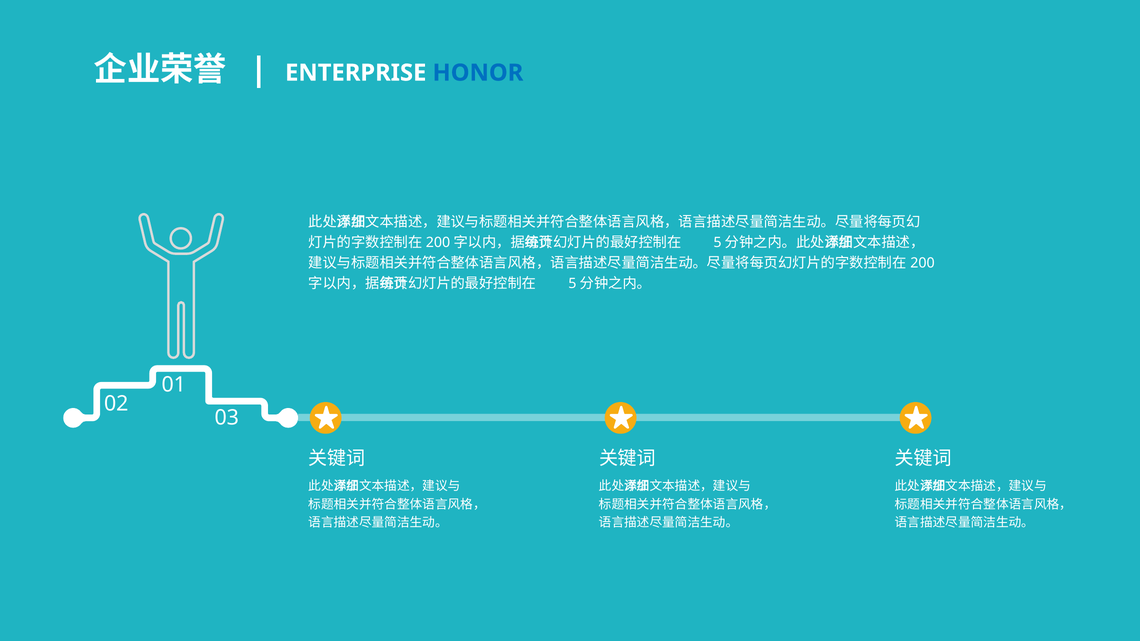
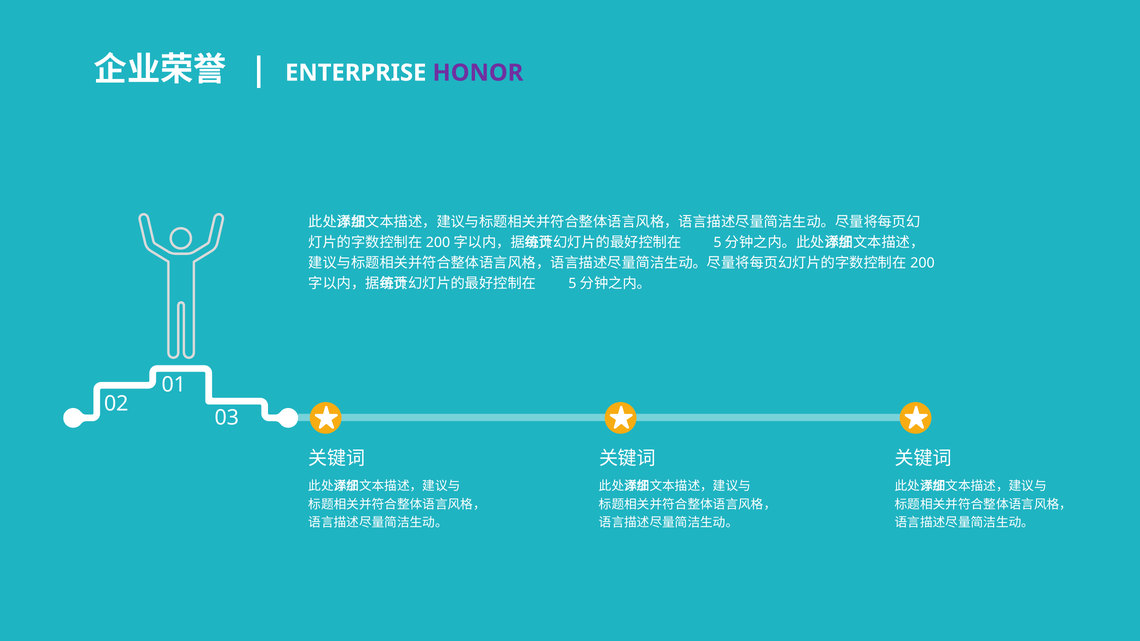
HONOR colour: blue -> purple (478, 73)
